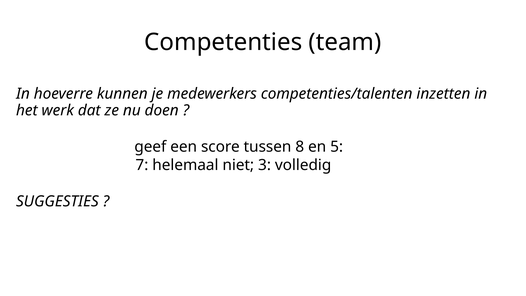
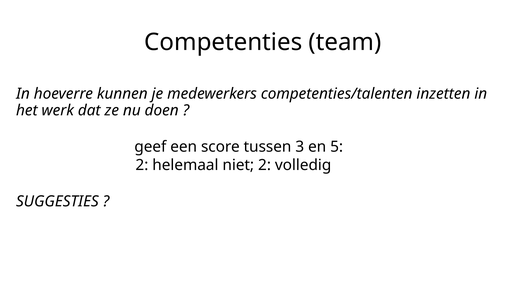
8: 8 -> 3 (300, 147)
7: 7 -> 2 (142, 165)
niet 3: 3 -> 2 (265, 165)
